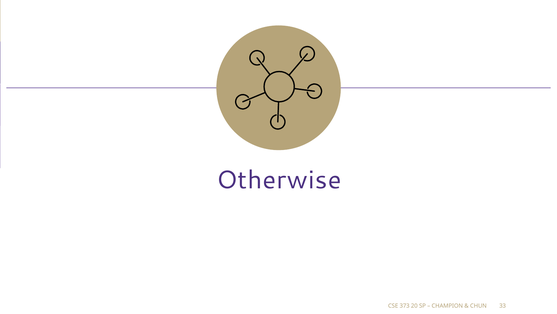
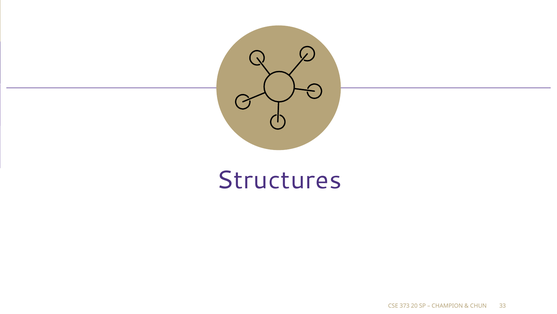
Otherwise: Otherwise -> Structures (279, 180)
